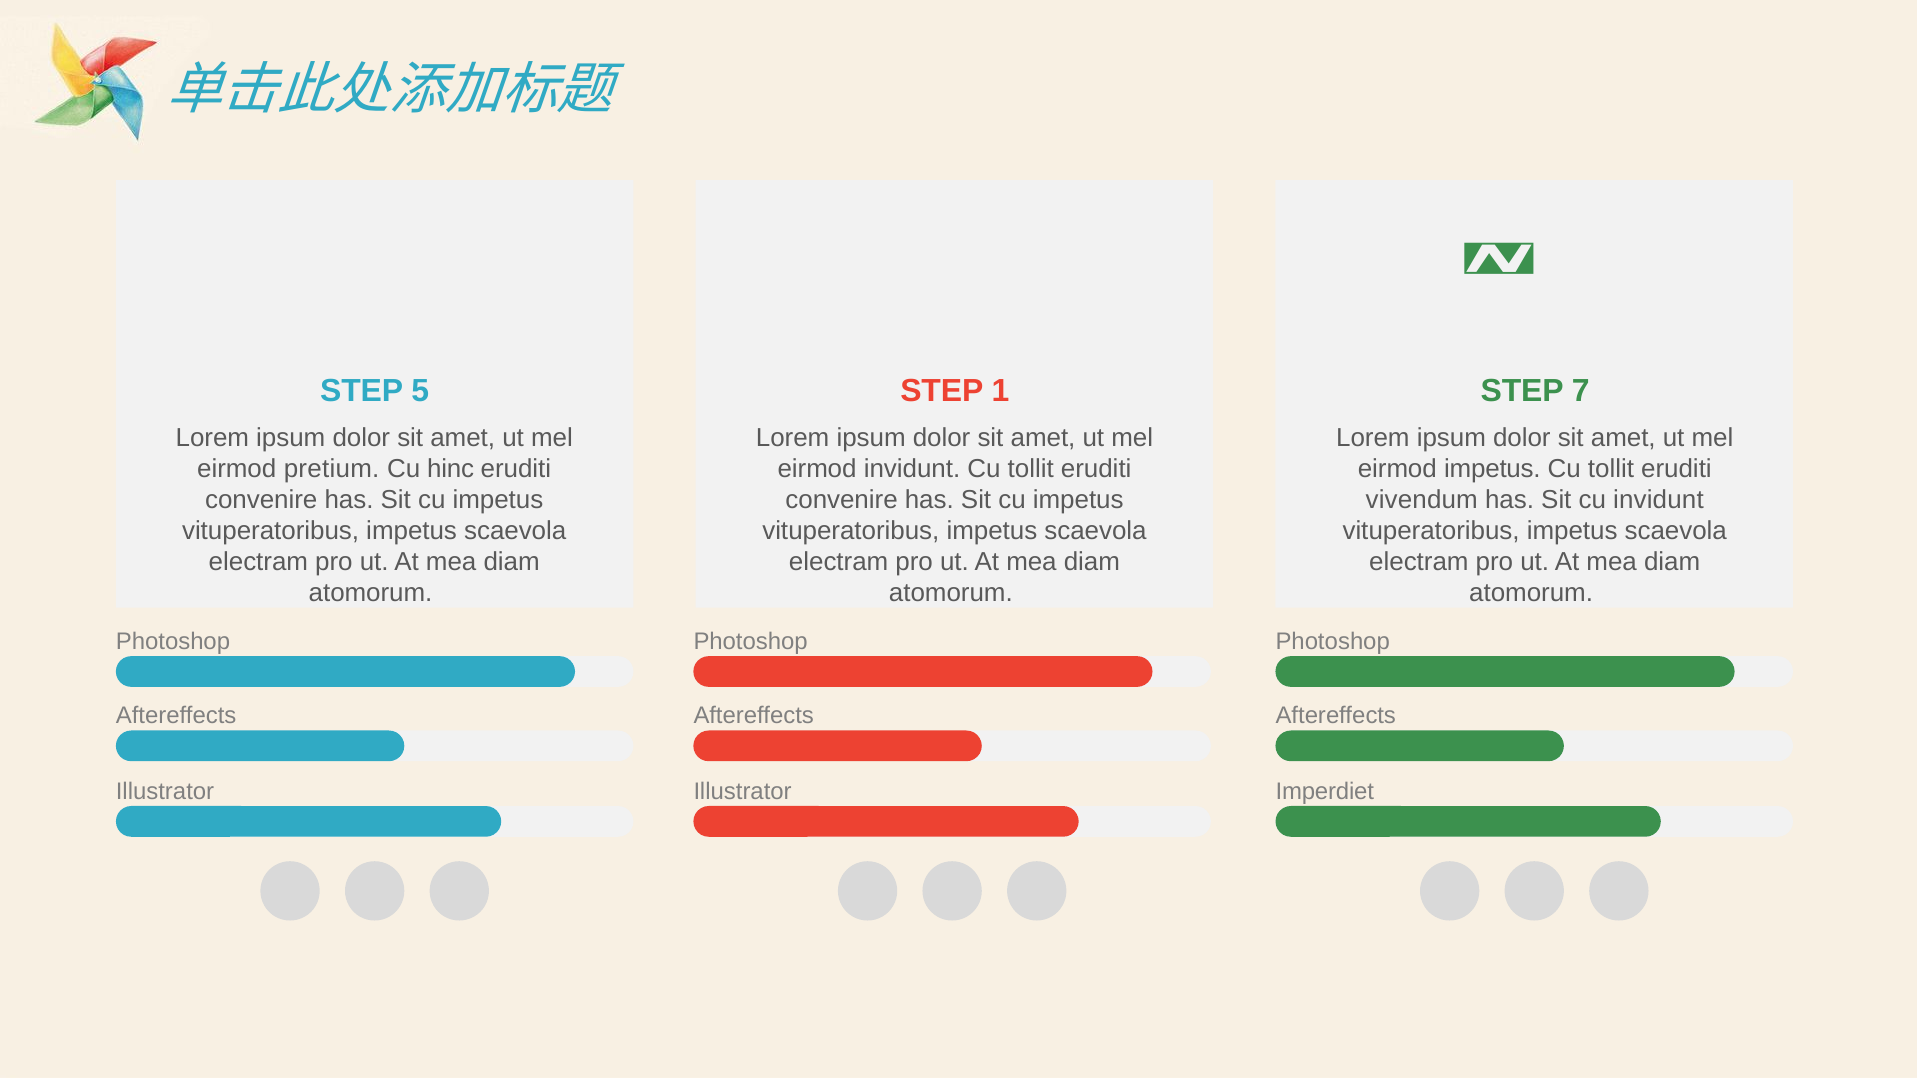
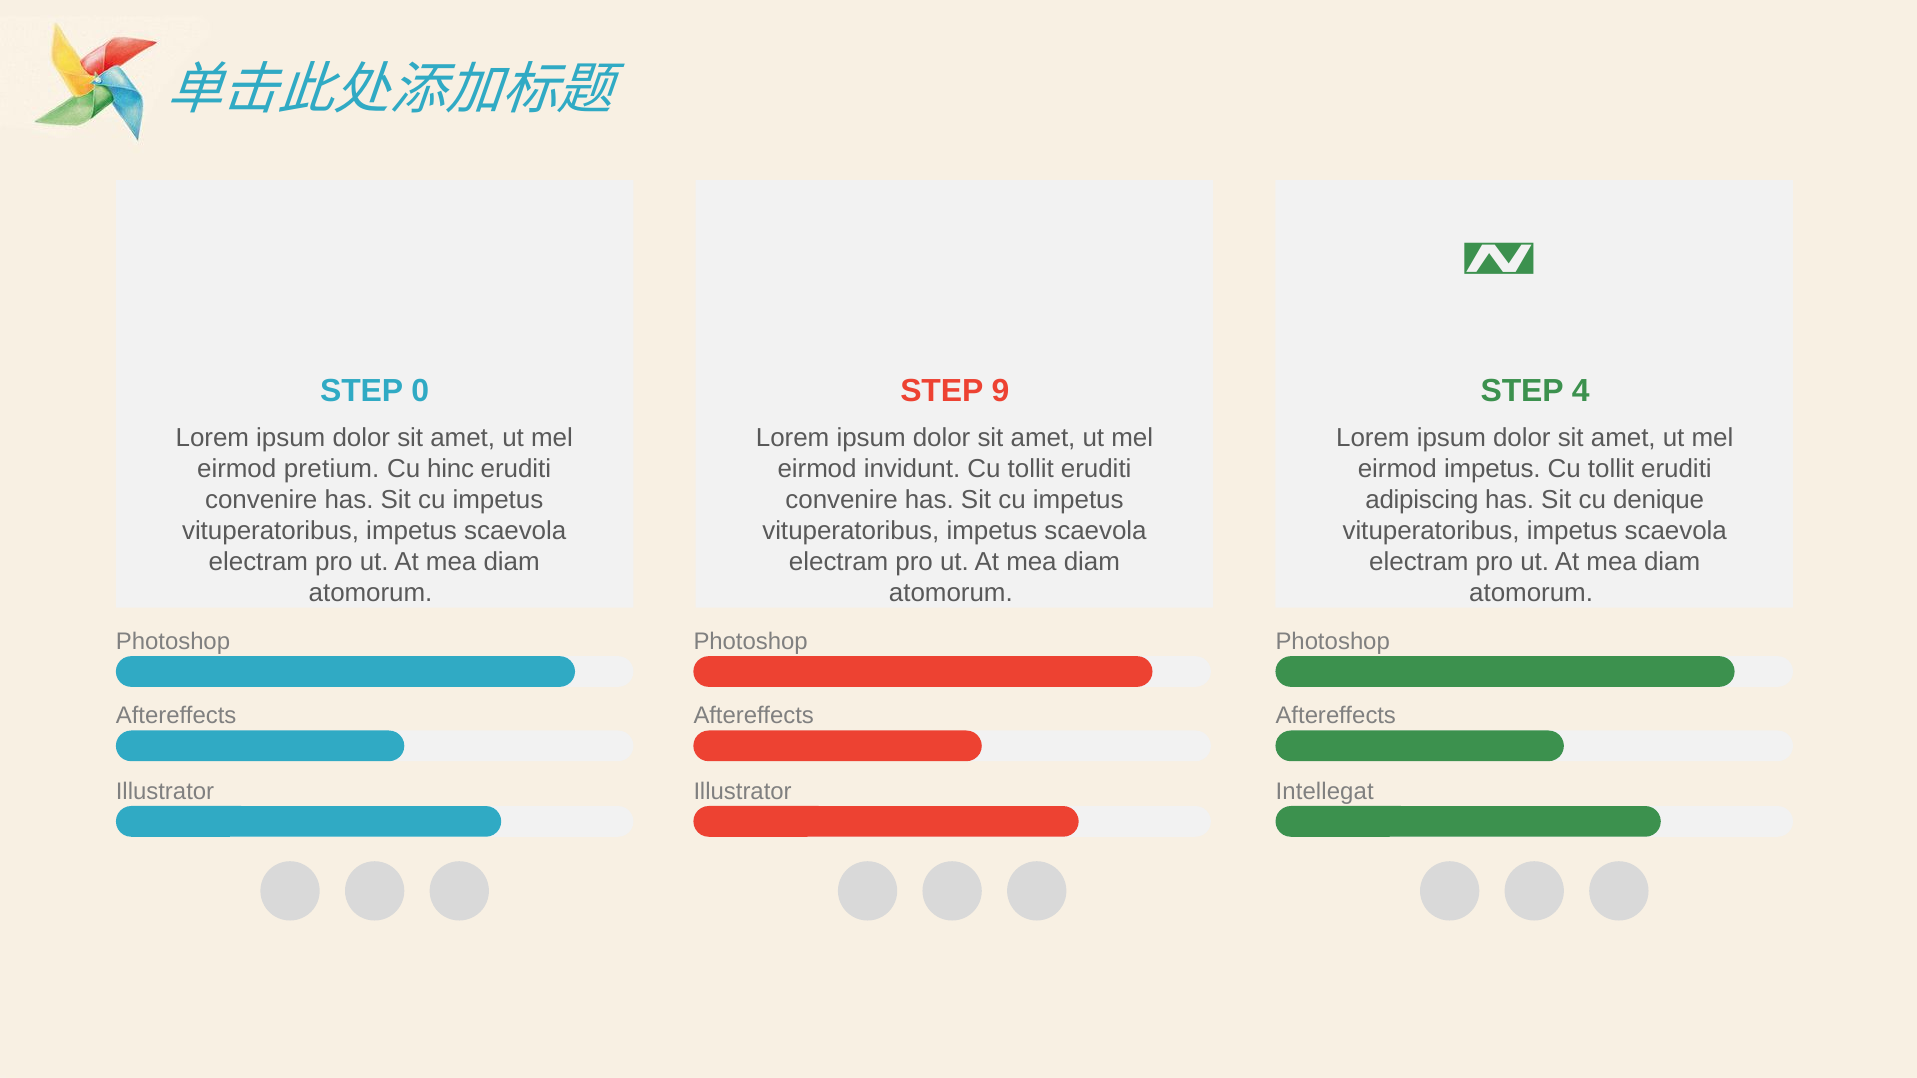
5: 5 -> 0 (420, 391)
1: 1 -> 9 (1000, 391)
7: 7 -> 4 (1581, 391)
vivendum: vivendum -> adipiscing (1422, 500)
cu invidunt: invidunt -> denique (1659, 500)
Imperdiet: Imperdiet -> Intellegat (1325, 792)
